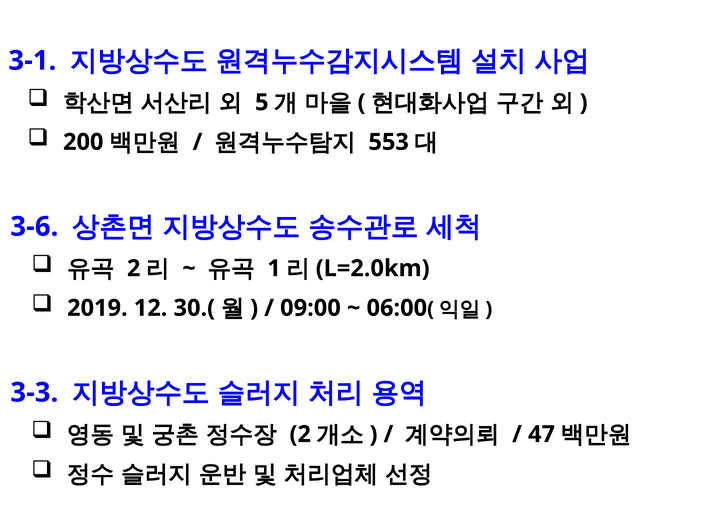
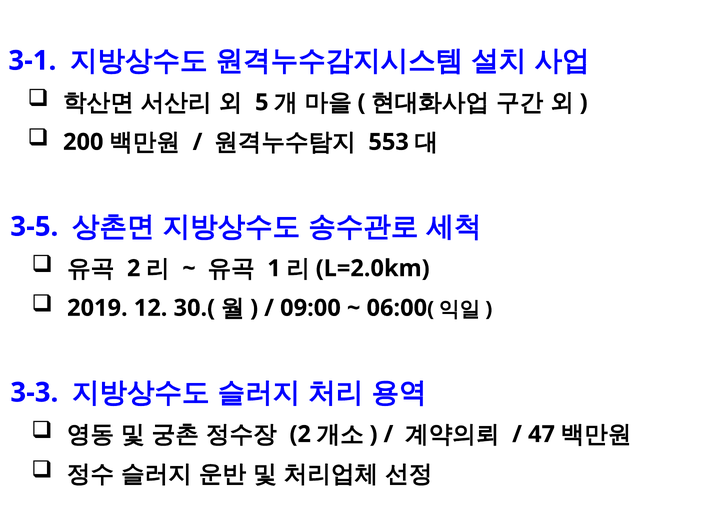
3-6: 3-6 -> 3-5 (34, 227)
